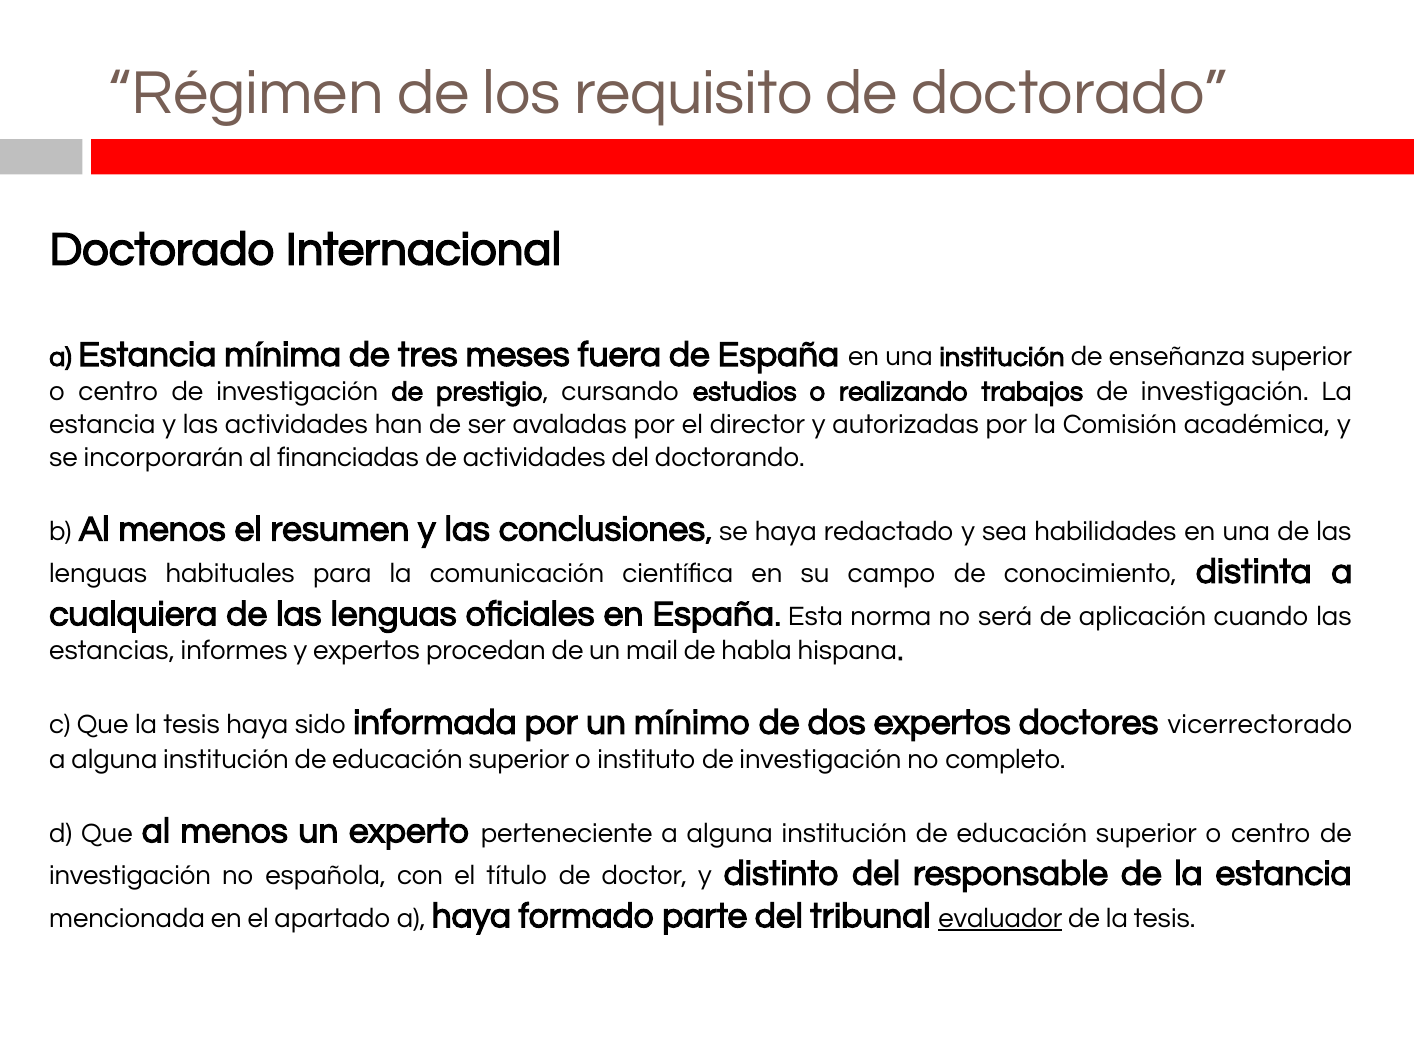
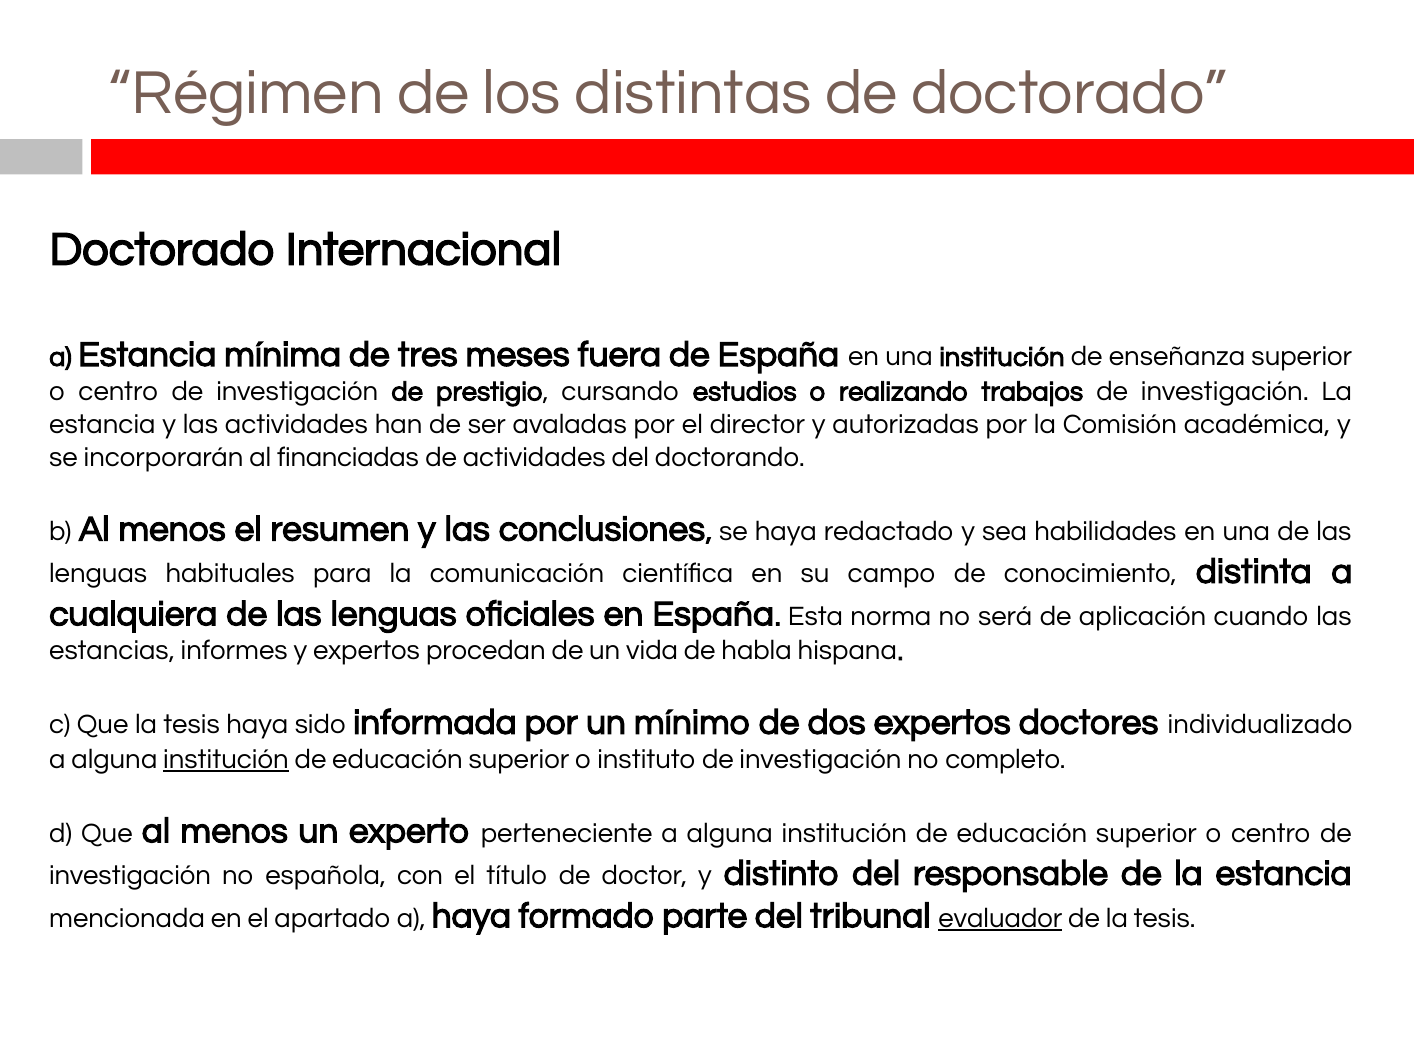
requisito: requisito -> distintas (693, 93)
mail: mail -> vida (652, 651)
vicerrectorado: vicerrectorado -> individualizado (1260, 724)
institución underline: none -> present (226, 759)
